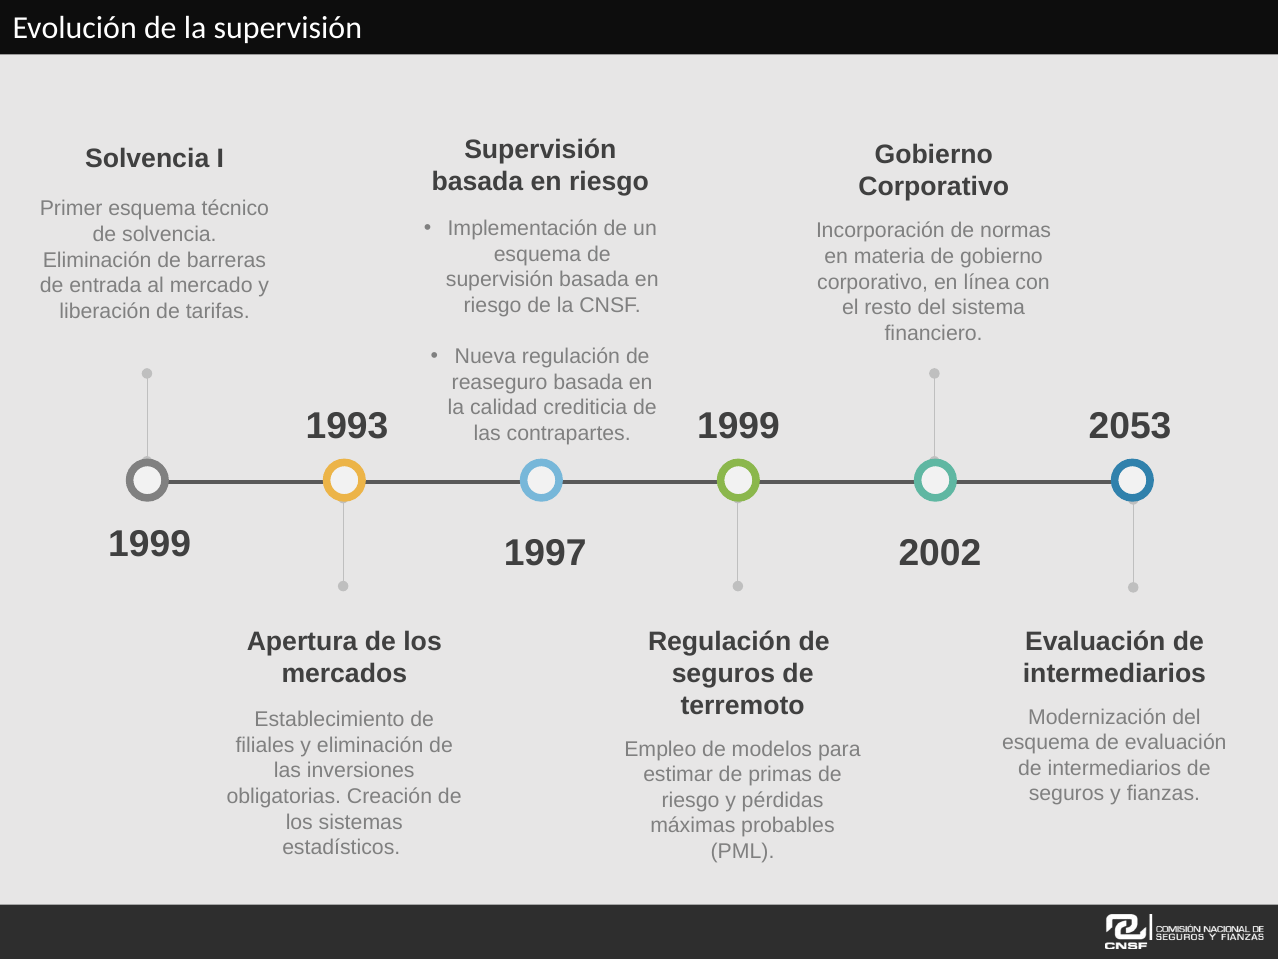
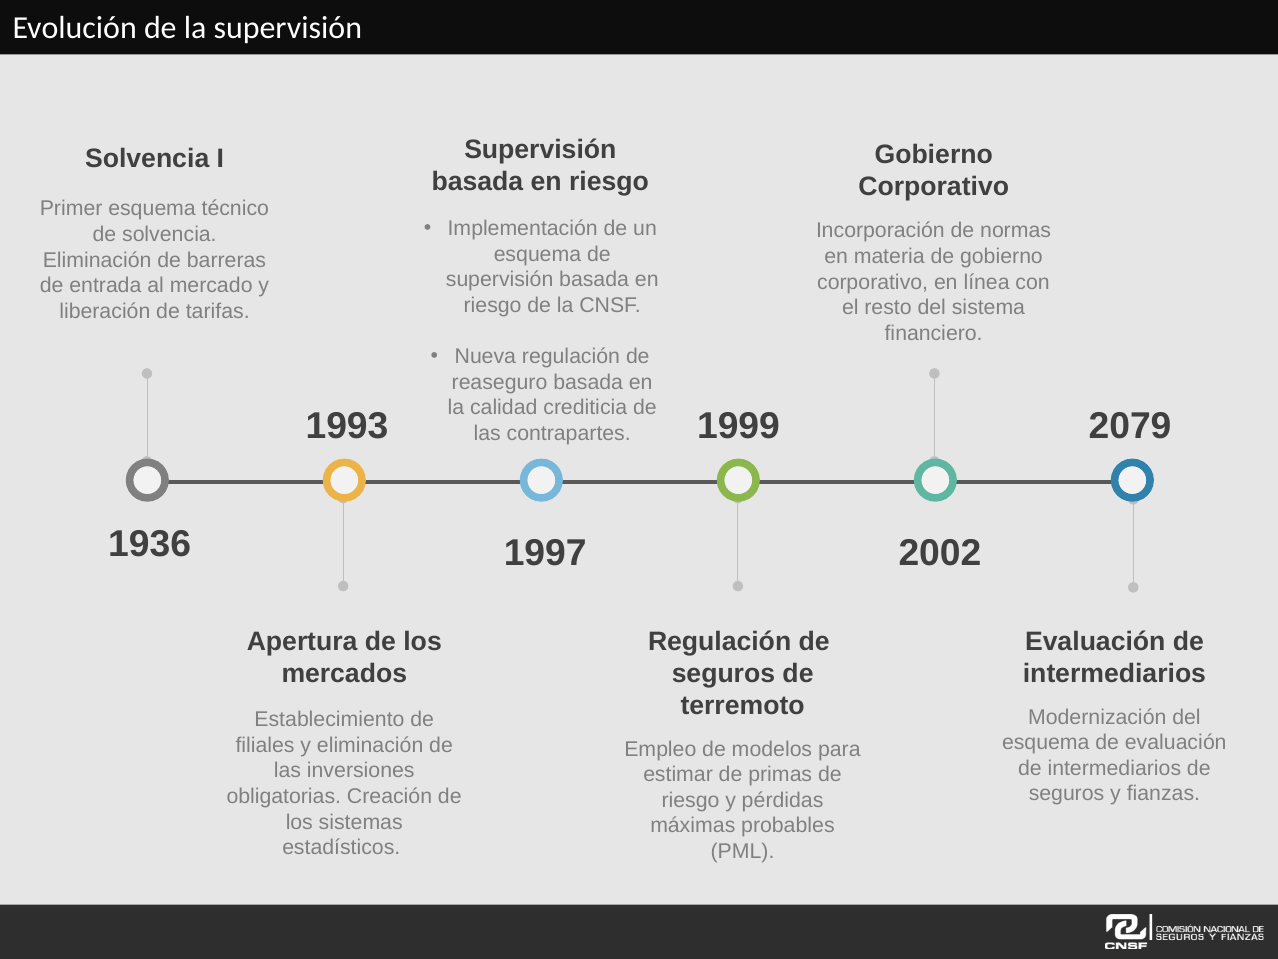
2053: 2053 -> 2079 (1130, 426)
1999: 1999 -> 1936 (150, 544)
